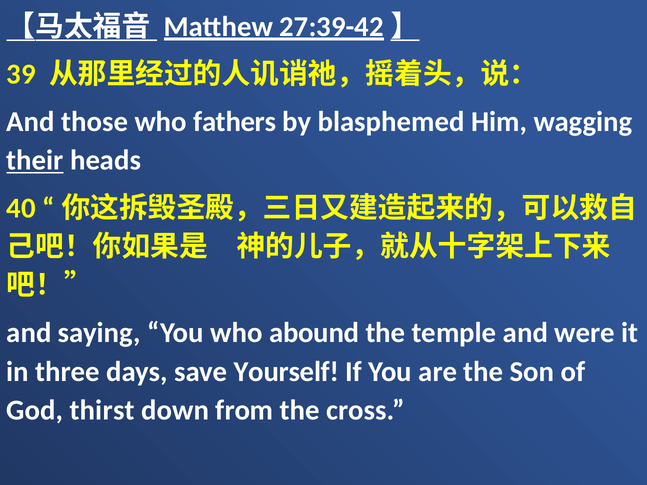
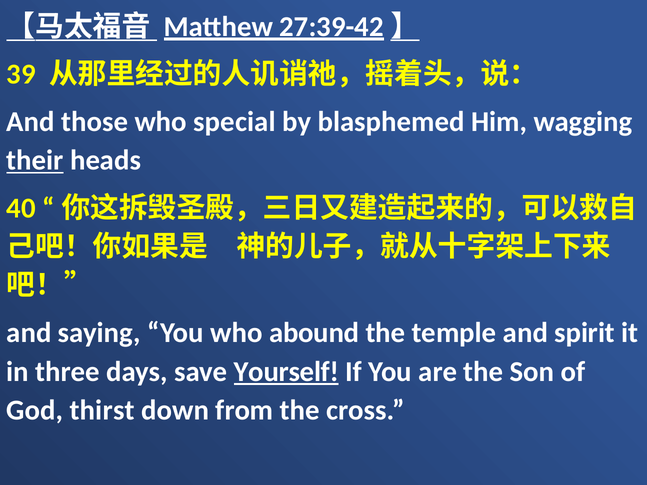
fathers: fathers -> special (235, 122)
were: were -> spirit (585, 333)
Yourself underline: none -> present (286, 372)
